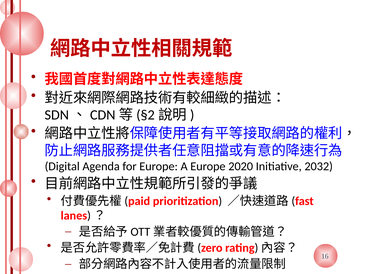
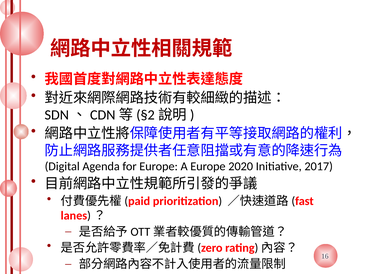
2032: 2032 -> 2017 (319, 166)
